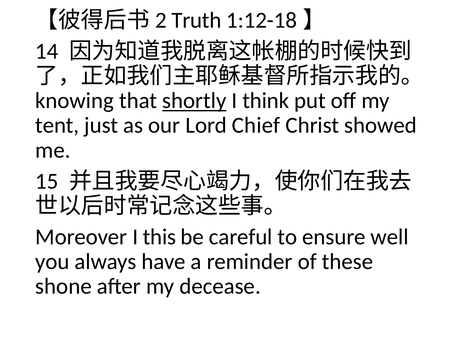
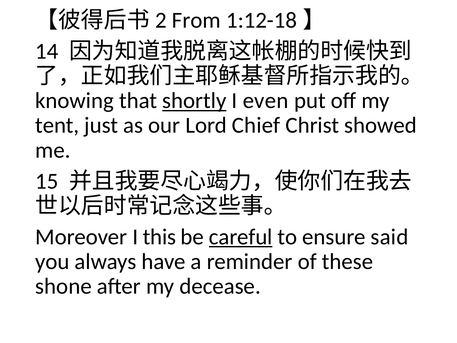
Truth: Truth -> From (196, 20)
think: think -> even (266, 101)
careful underline: none -> present (241, 237)
well: well -> said (390, 237)
